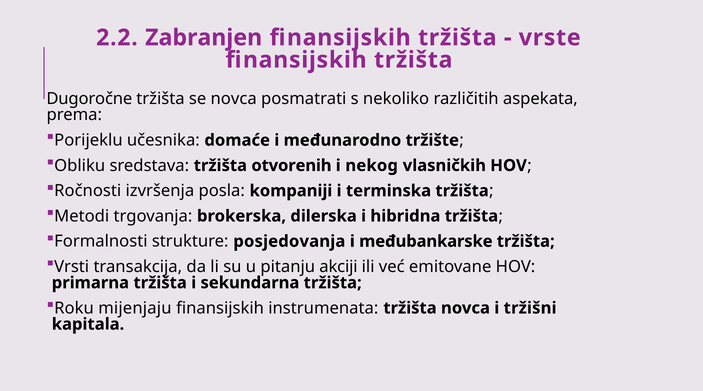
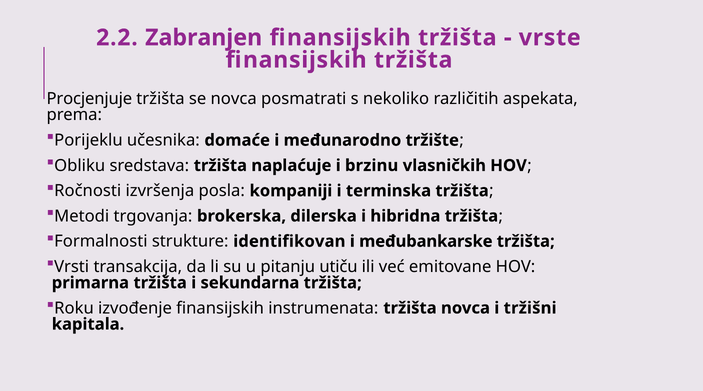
Dugoročne: Dugoročne -> Procjenjuje (89, 99)
otvorenih: otvorenih -> naplaćuje (291, 165)
nekog: nekog -> brzinu (372, 165)
posjedovanja: posjedovanja -> identifikovan (289, 241)
akciji: akciji -> utiču (338, 266)
mijenjaju: mijenjaju -> izvođenje (135, 308)
